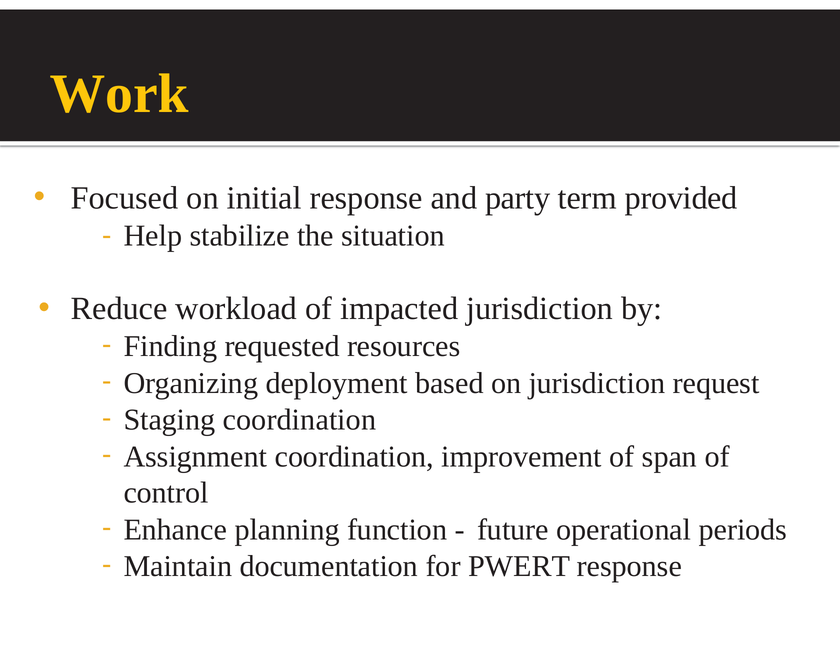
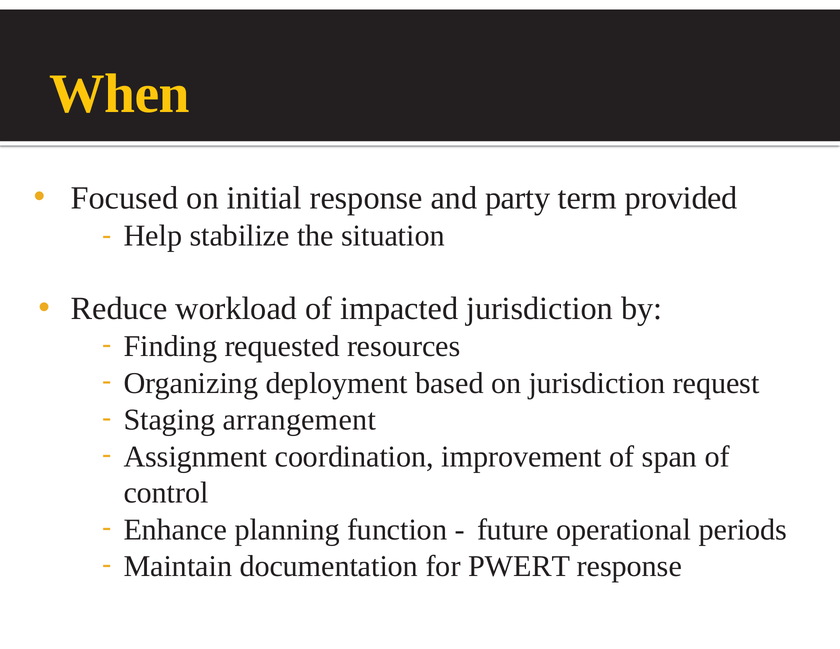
Work: Work -> When (120, 94)
Staging coordination: coordination -> arrangement (299, 420)
